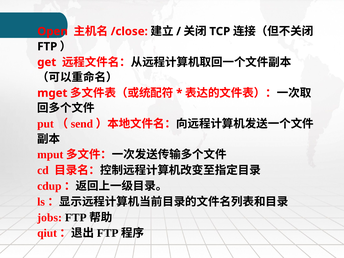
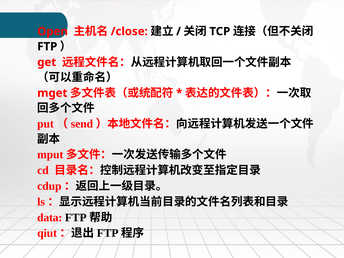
jobs: jobs -> data (50, 217)
